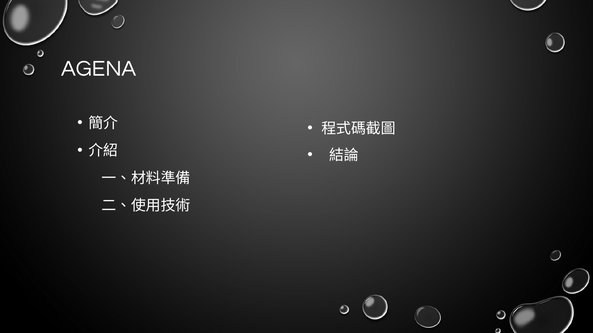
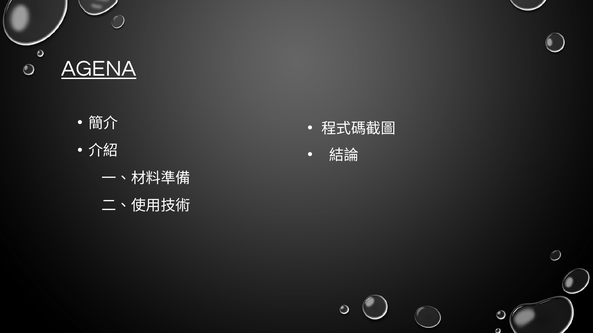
AGENA underline: none -> present (99, 69)
